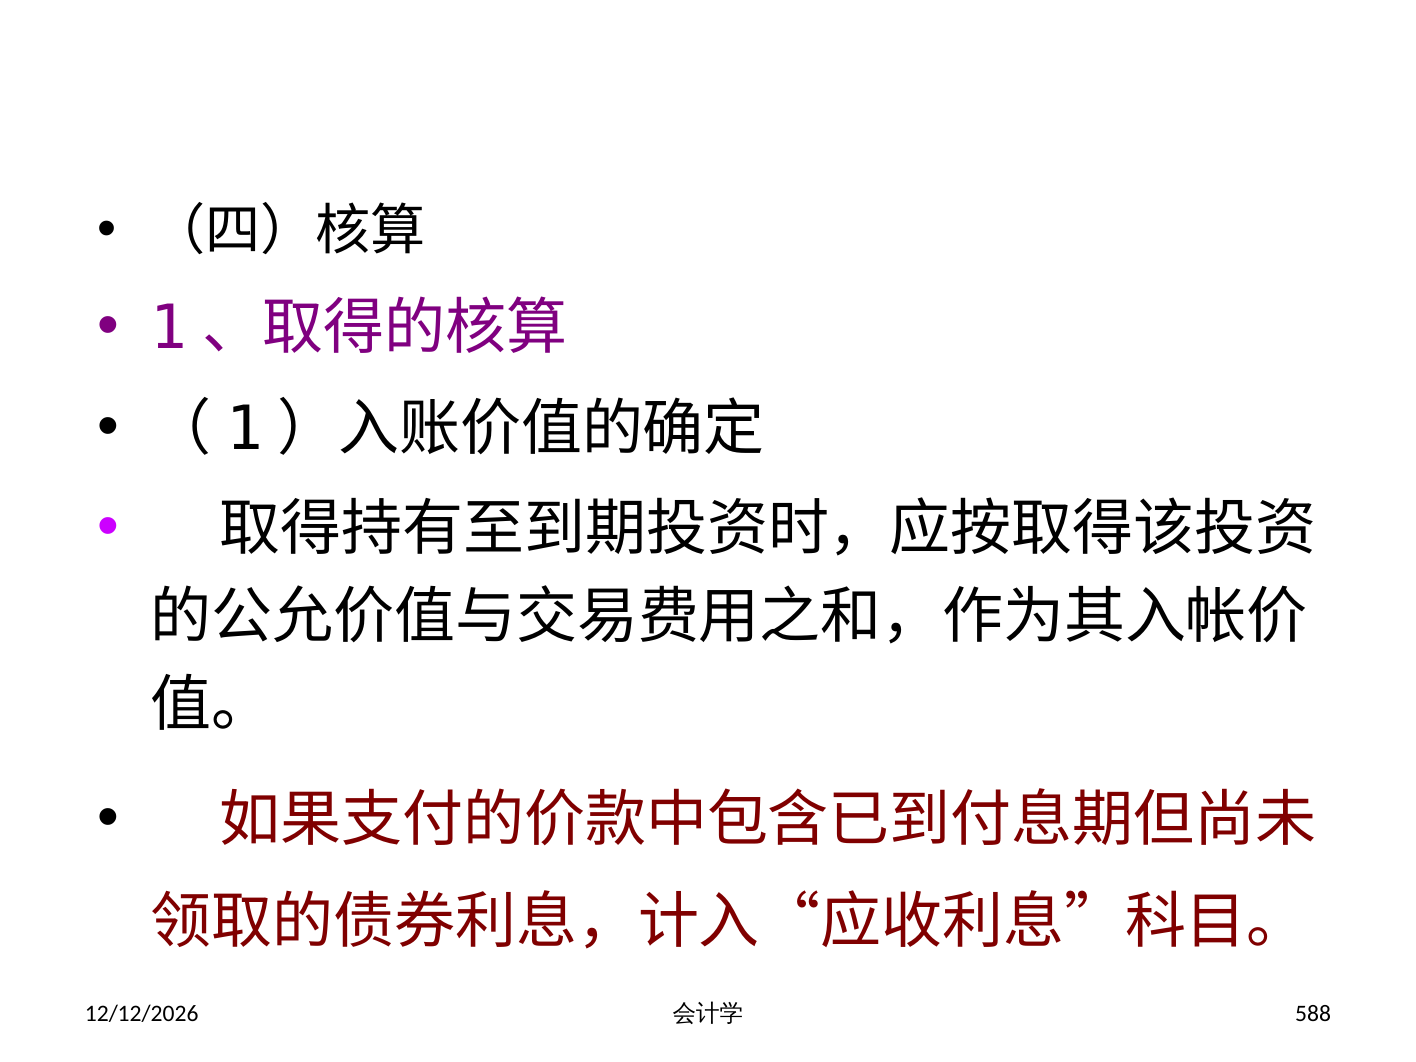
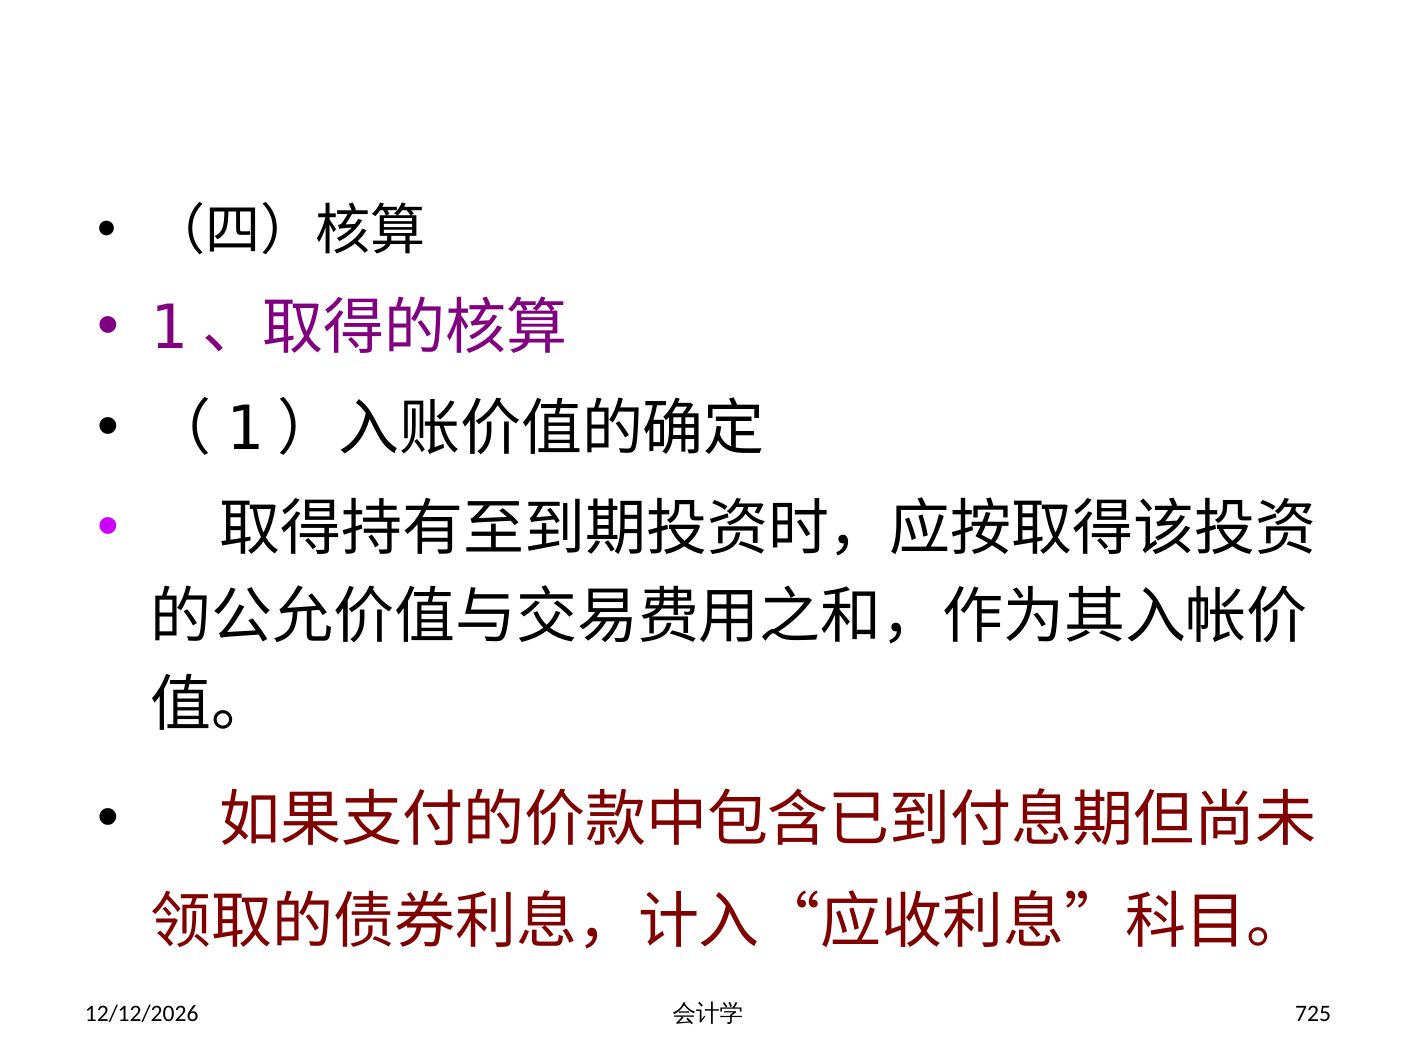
588: 588 -> 725 (1313, 1014)
